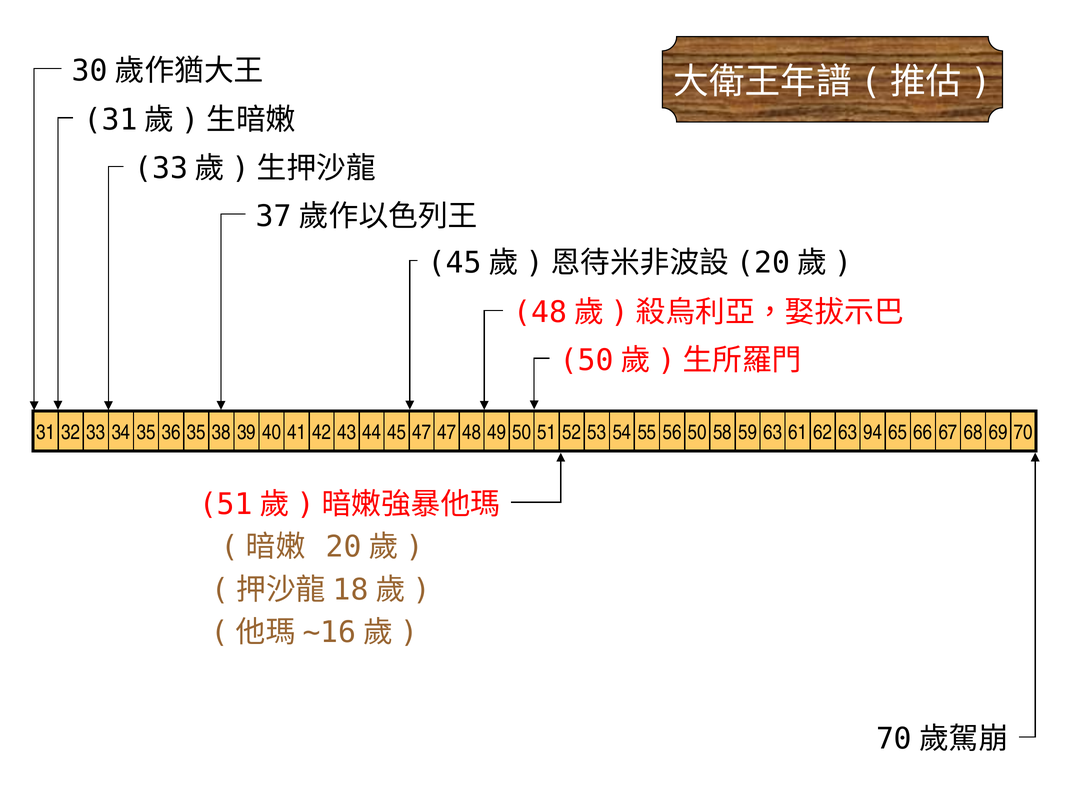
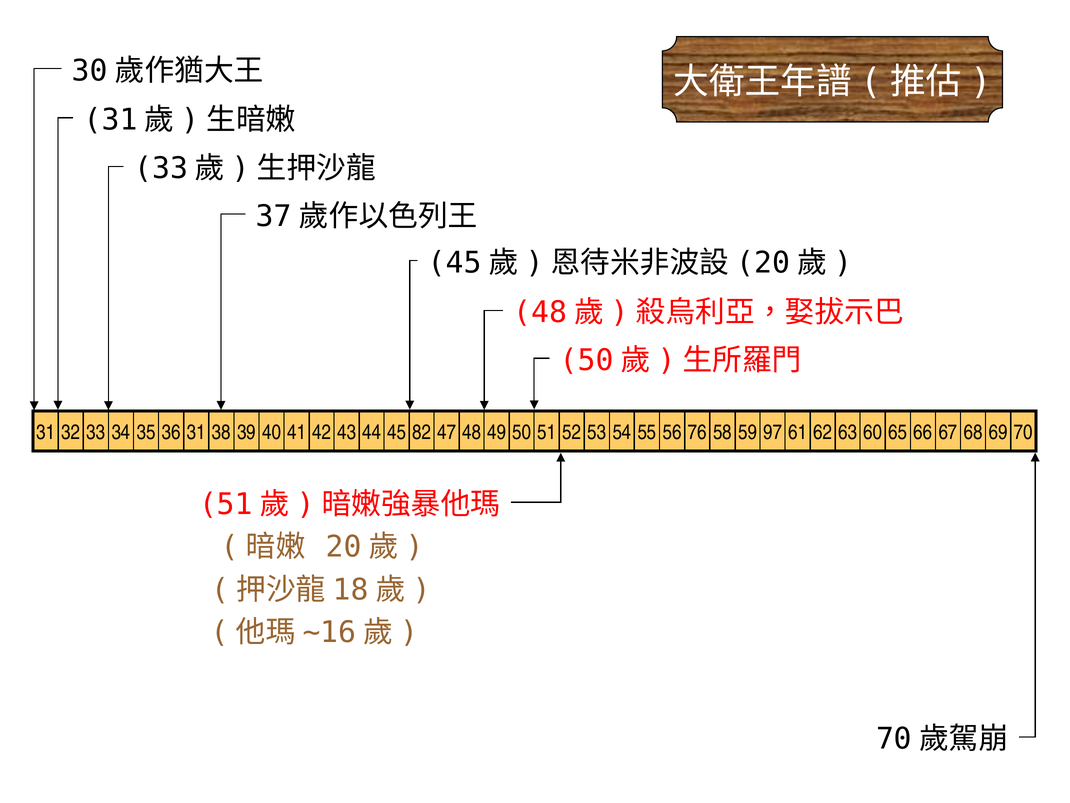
36 35: 35 -> 31 (196, 432)
45 47: 47 -> 82 (422, 432)
56 50: 50 -> 76 (697, 432)
59 63: 63 -> 97 (773, 432)
94: 94 -> 60 (873, 432)
